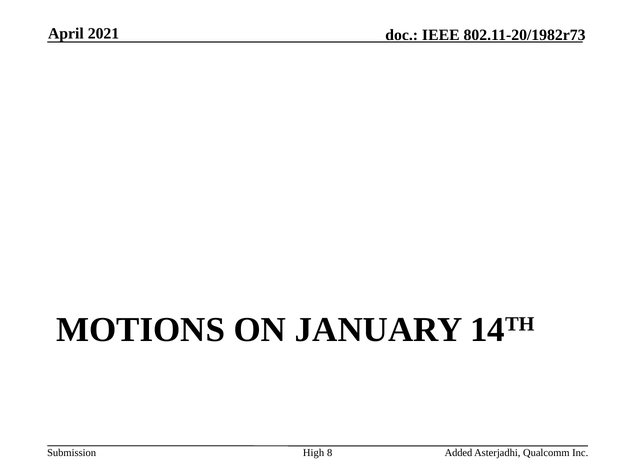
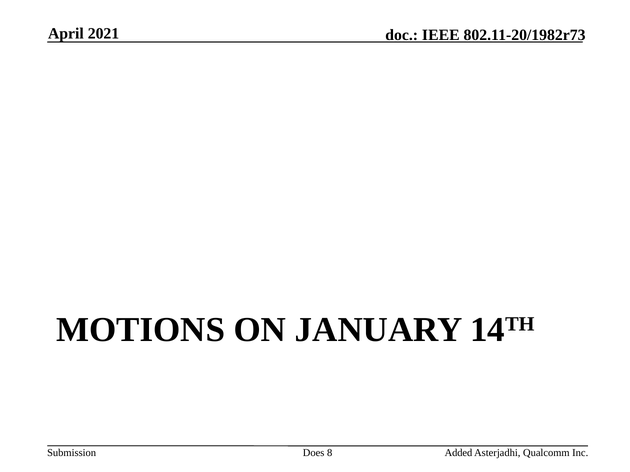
High: High -> Does (314, 453)
